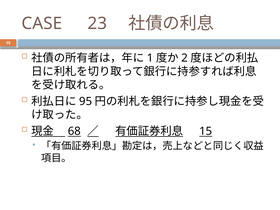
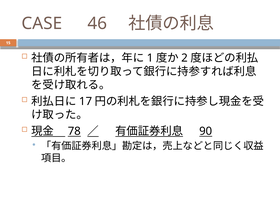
23: 23 -> 46 (97, 23)
95: 95 -> 17 (86, 101)
68: 68 -> 78 (74, 131)
15: 15 -> 90 (206, 131)
